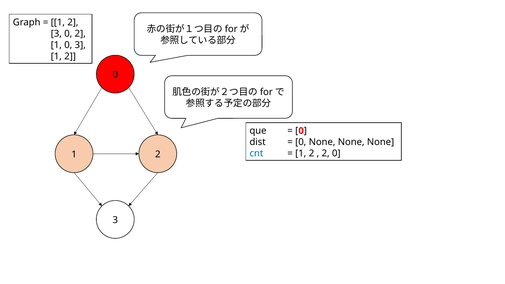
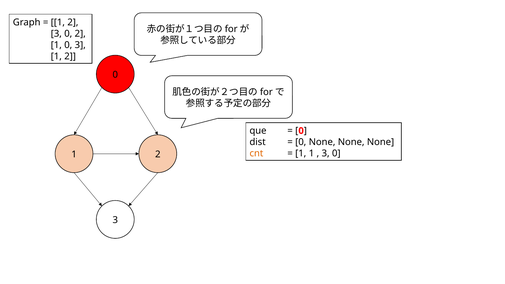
cnt colour: blue -> orange (256, 154)
2: 2 -> 1 (311, 154)
2: 2 -> 3 (326, 154)
